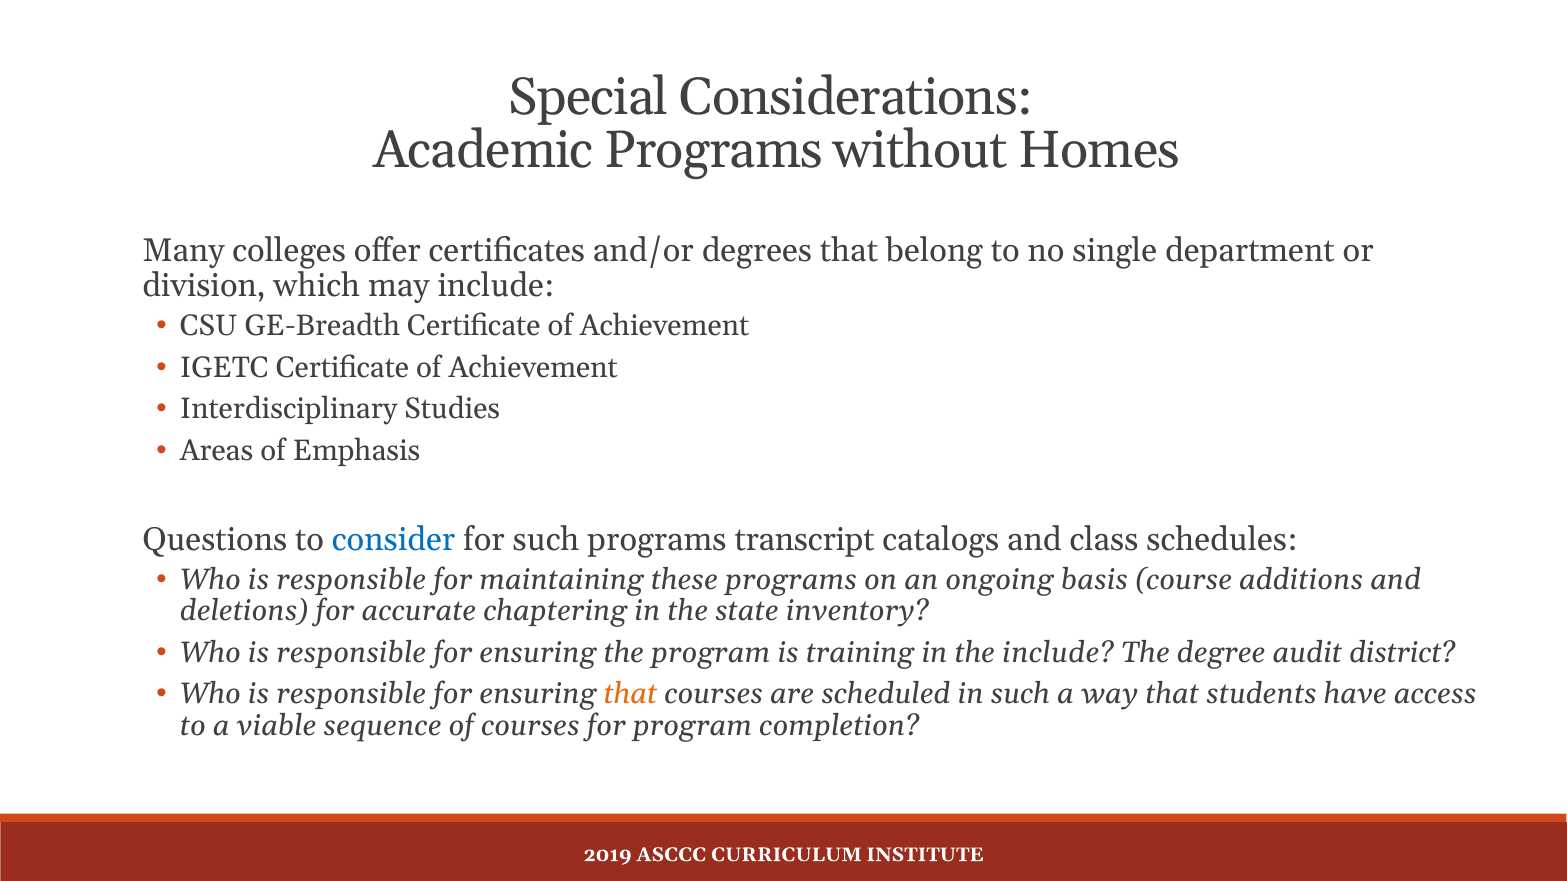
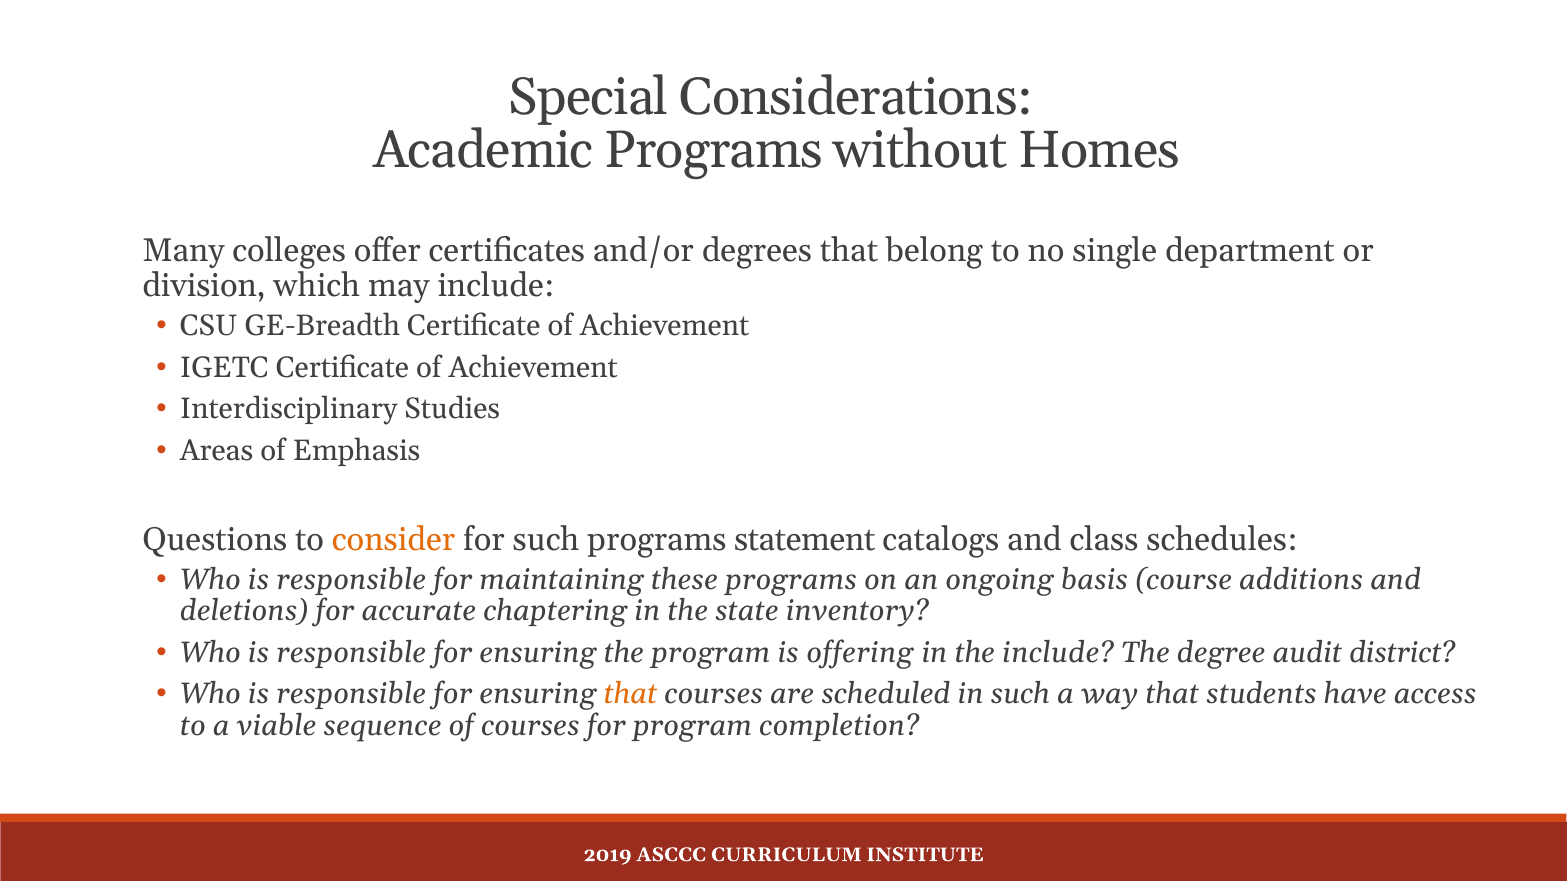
consider colour: blue -> orange (394, 540)
transcript: transcript -> statement (805, 540)
training: training -> offering (860, 653)
